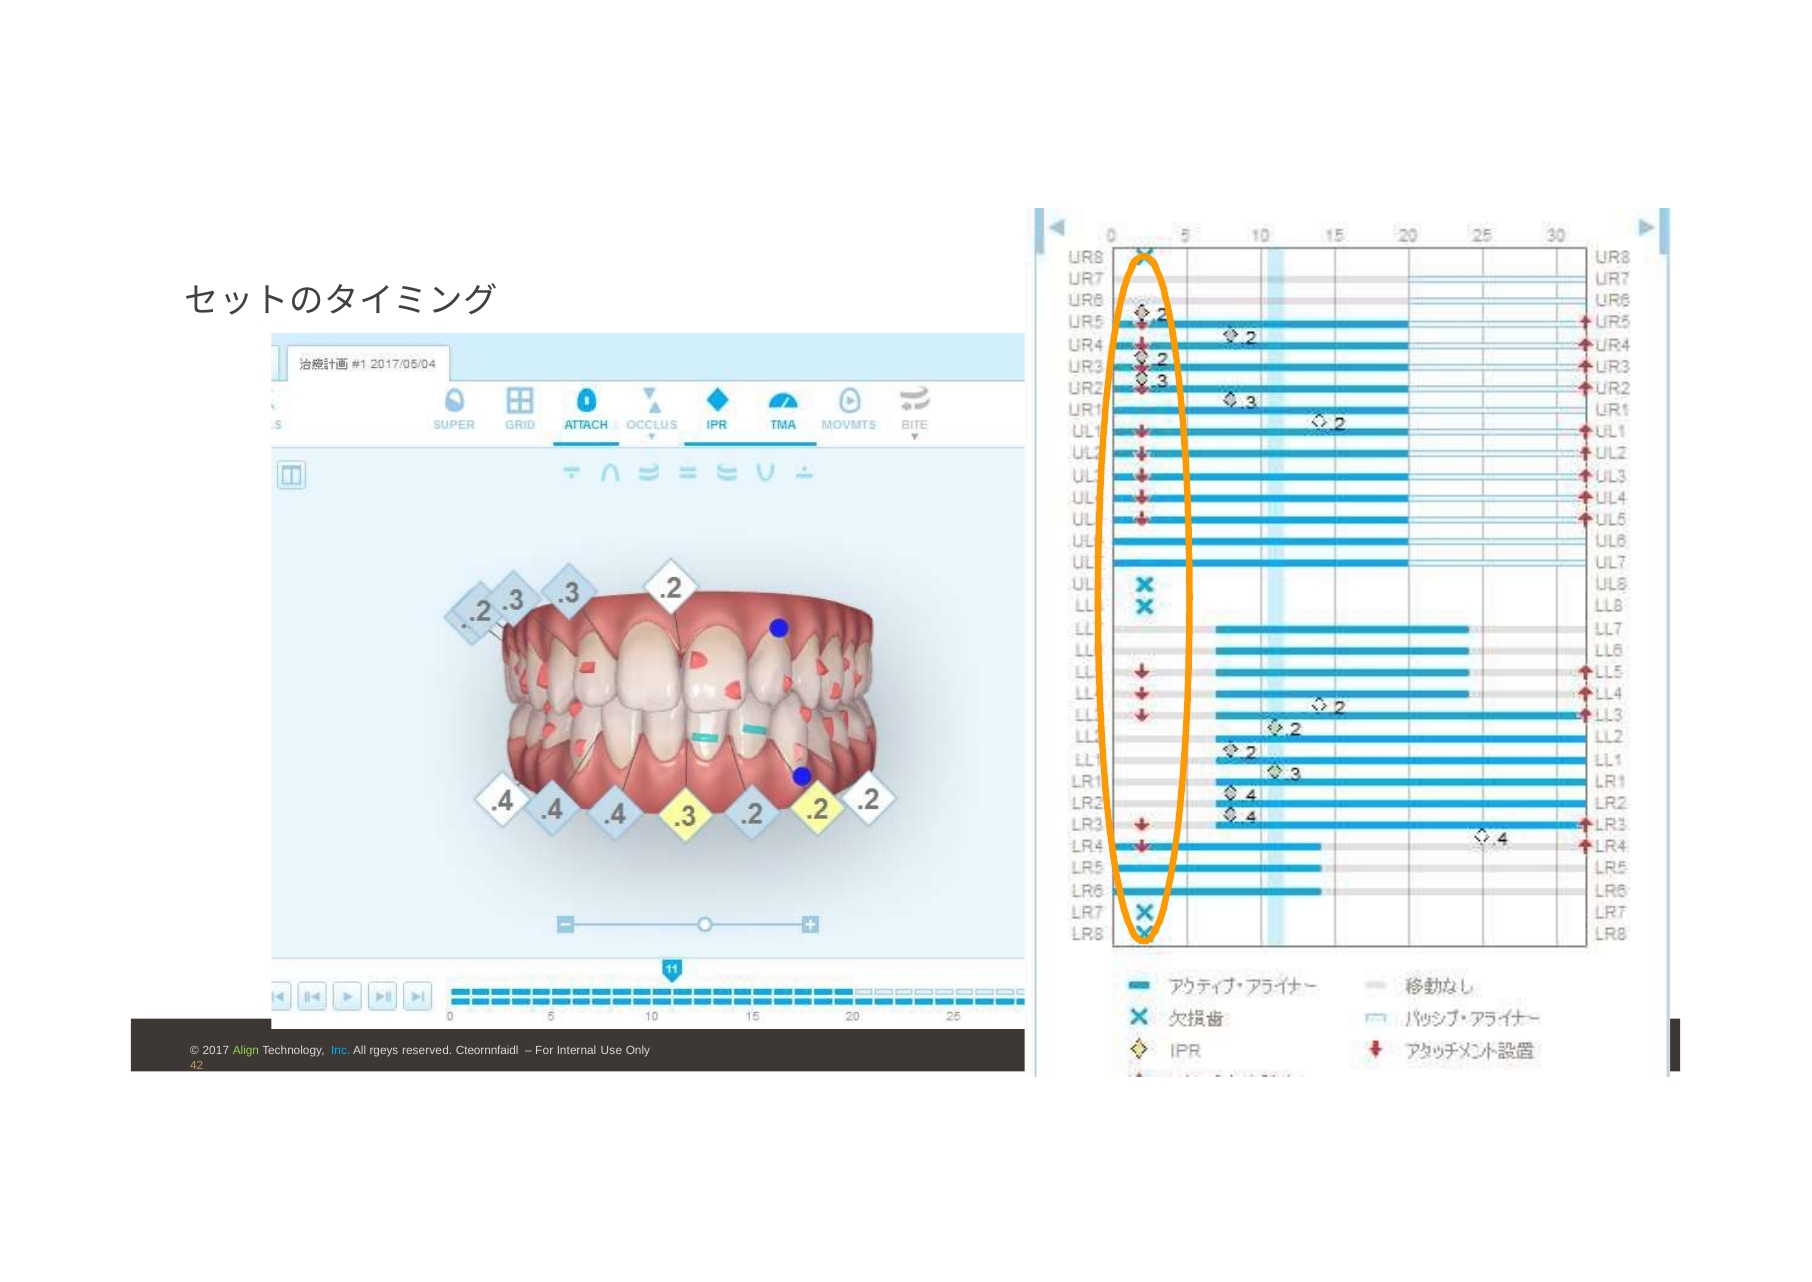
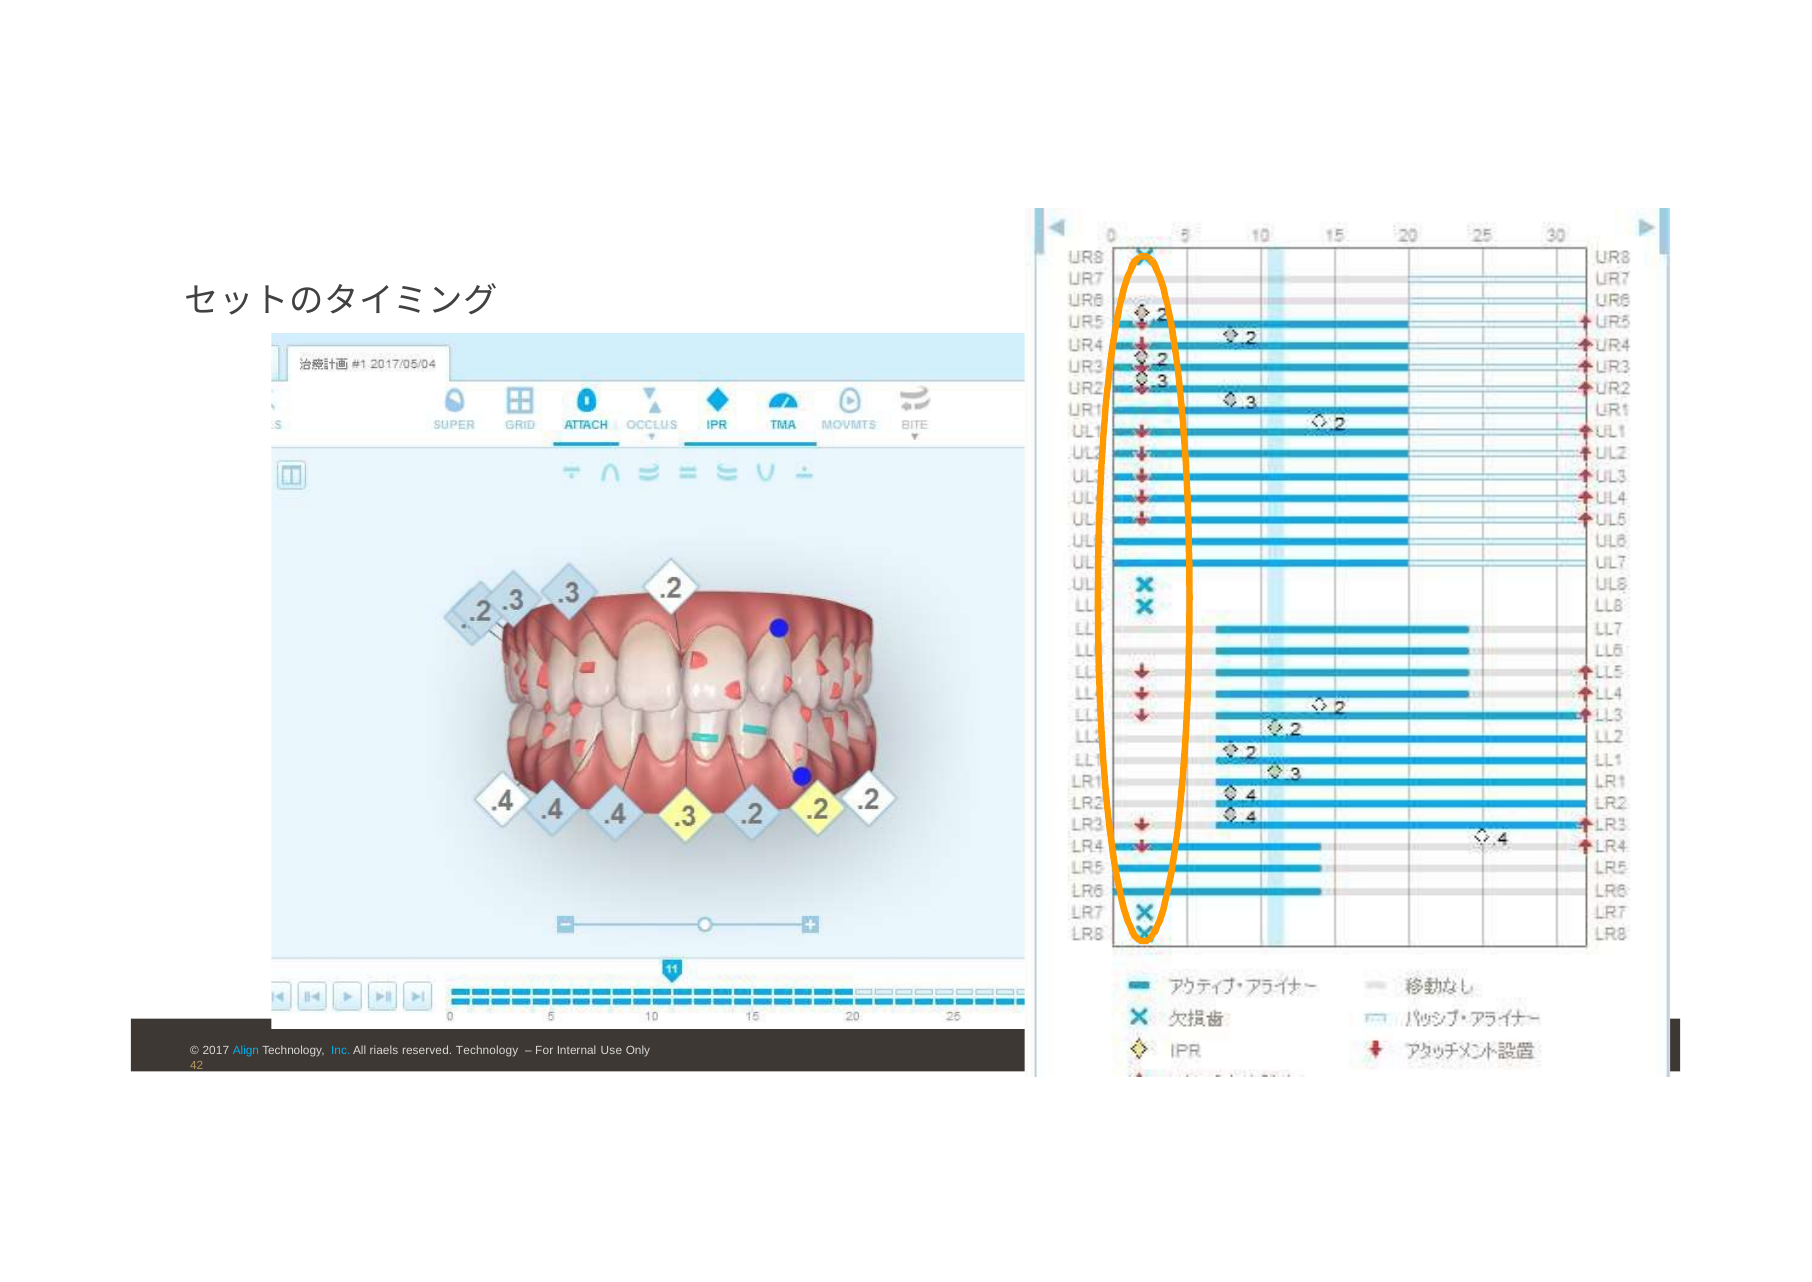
Align colour: light green -> light blue (246, 1050)
rgeys: rgeys -> riaels (384, 1050)
reserved Cteornnfaidl: Cteornnfaidl -> Technology (487, 1050)
